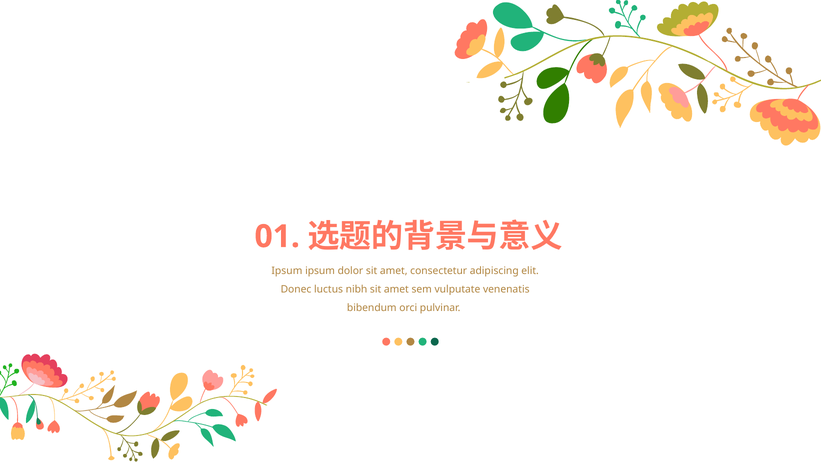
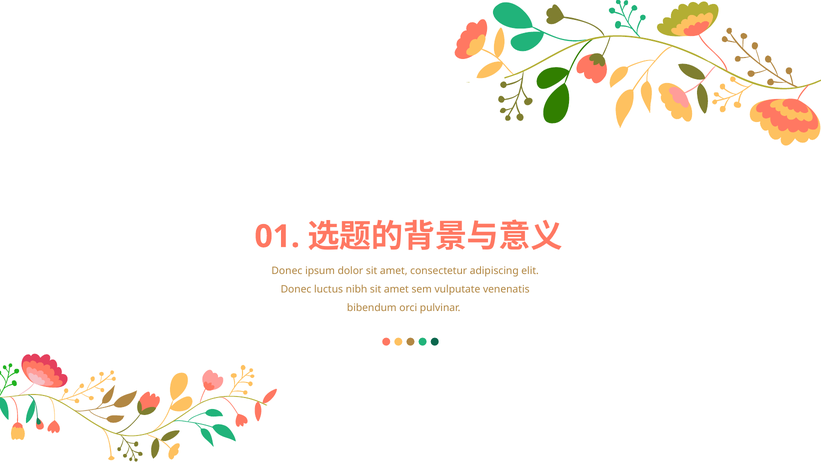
Ipsum: Ipsum -> Donec (287, 271)
